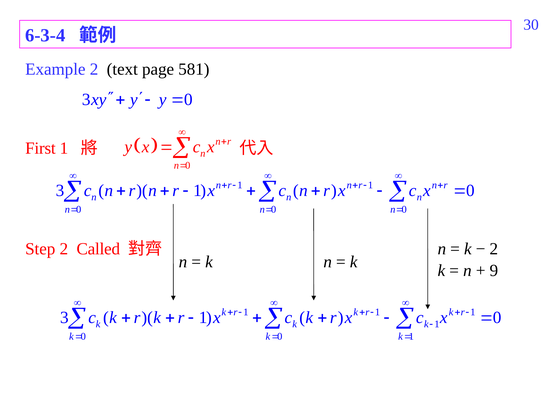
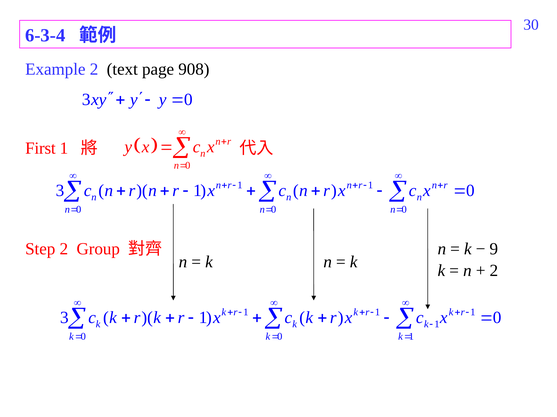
581: 581 -> 908 (194, 69)
Called: Called -> Group (98, 249)
2: 2 -> 9 (494, 249)
9: 9 -> 2 (494, 271)
